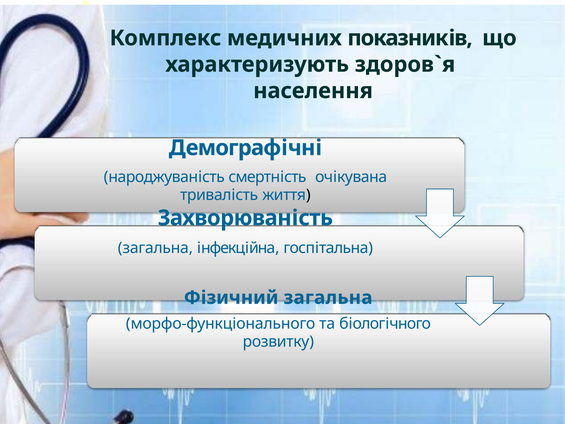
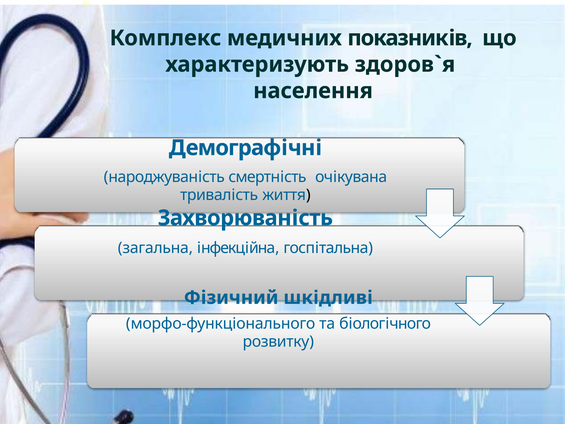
Фізичний загальна: загальна -> шкідливі (328, 298)
